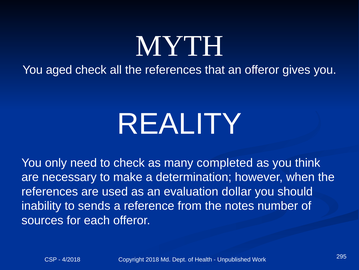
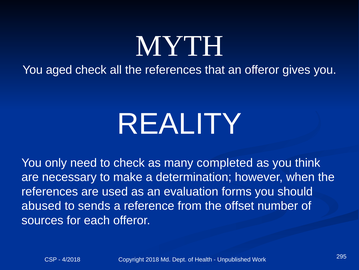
dollar: dollar -> forms (237, 191)
inability: inability -> abused (41, 205)
notes: notes -> offset (239, 205)
